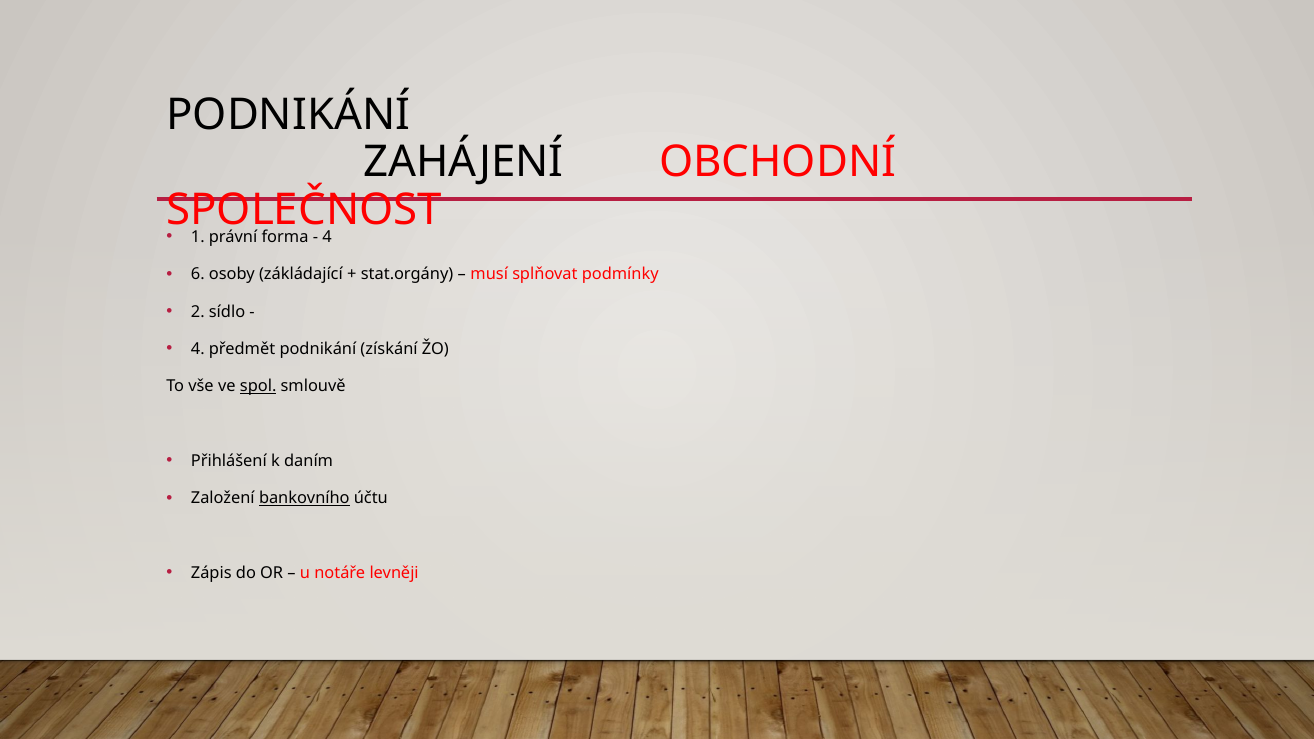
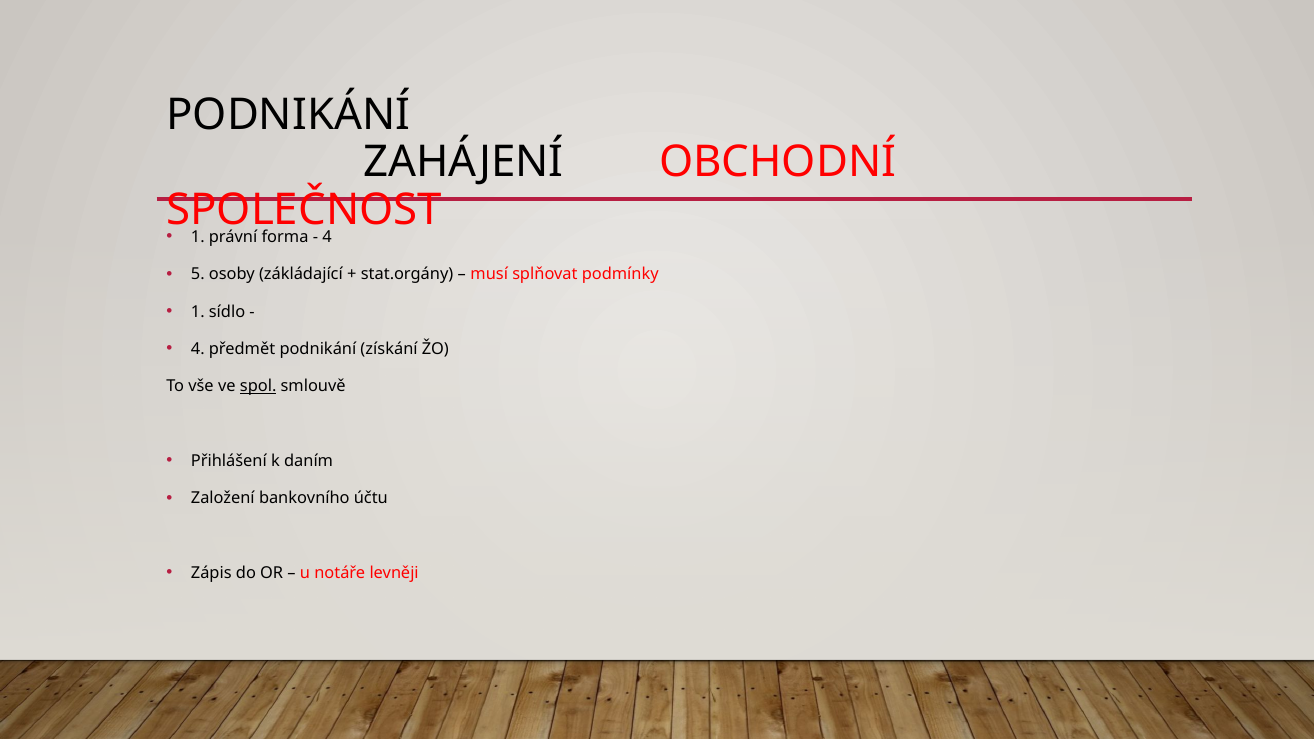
6: 6 -> 5 (198, 274)
2: 2 -> 1 (198, 312)
bankovního underline: present -> none (304, 498)
